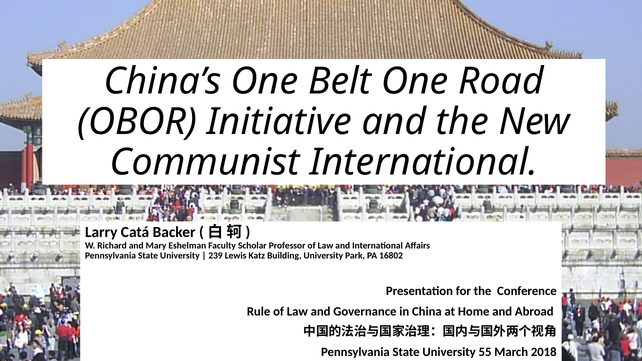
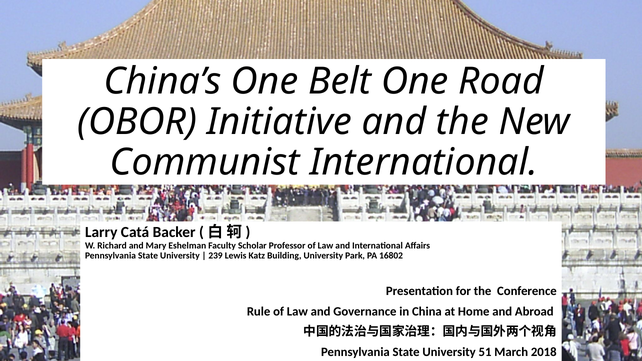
55: 55 -> 51 (485, 352)
